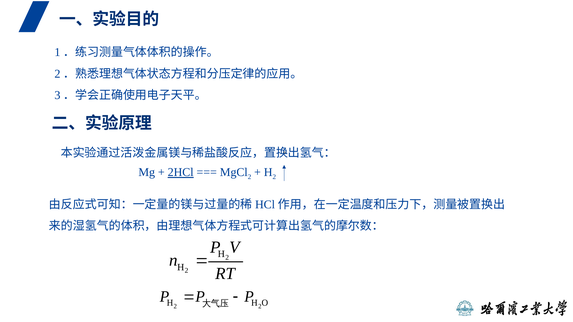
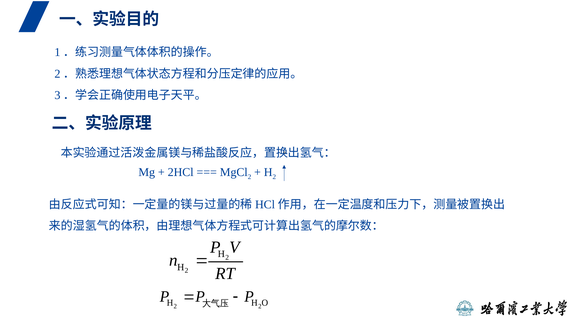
2HCl underline: present -> none (181, 173)
